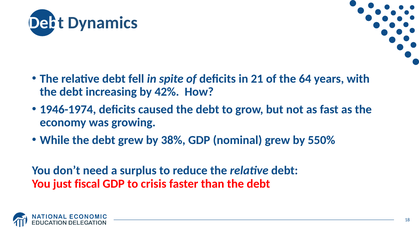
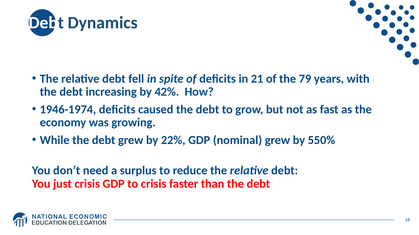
64: 64 -> 79 (305, 79)
38%: 38% -> 22% (173, 140)
just fiscal: fiscal -> crisis (87, 184)
